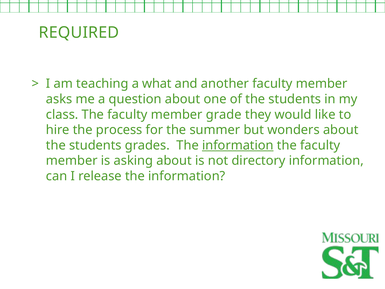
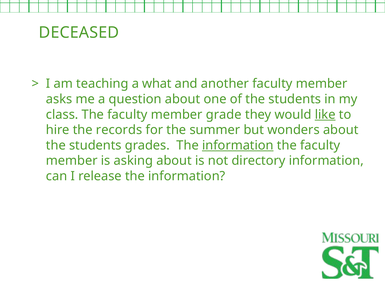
REQUIRED: REQUIRED -> DECEASED (79, 33)
like underline: none -> present (325, 114)
process: process -> records (119, 130)
